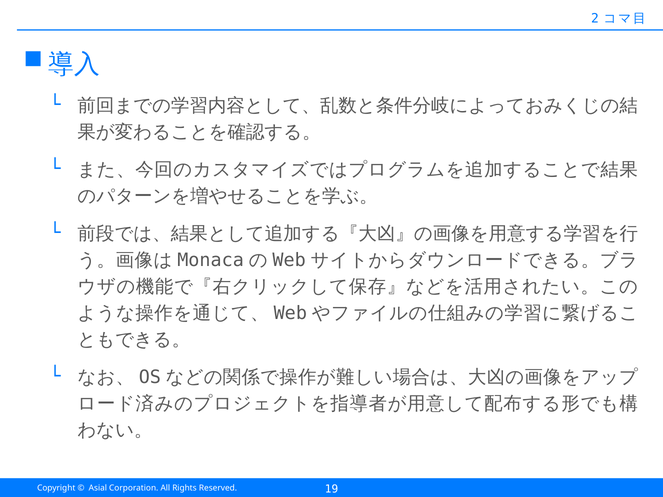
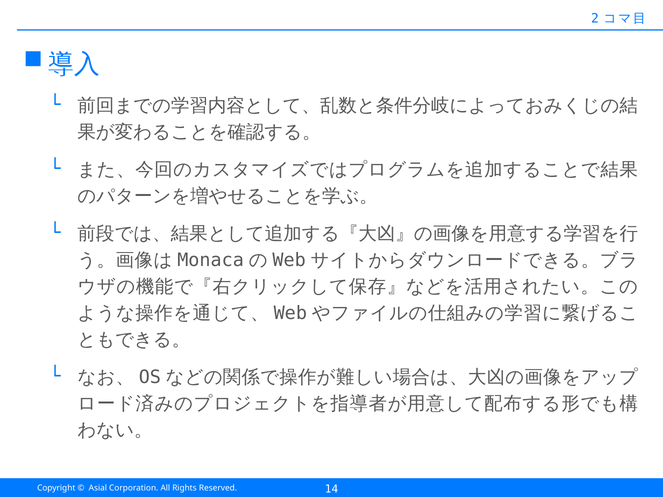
19: 19 -> 14 (332, 489)
